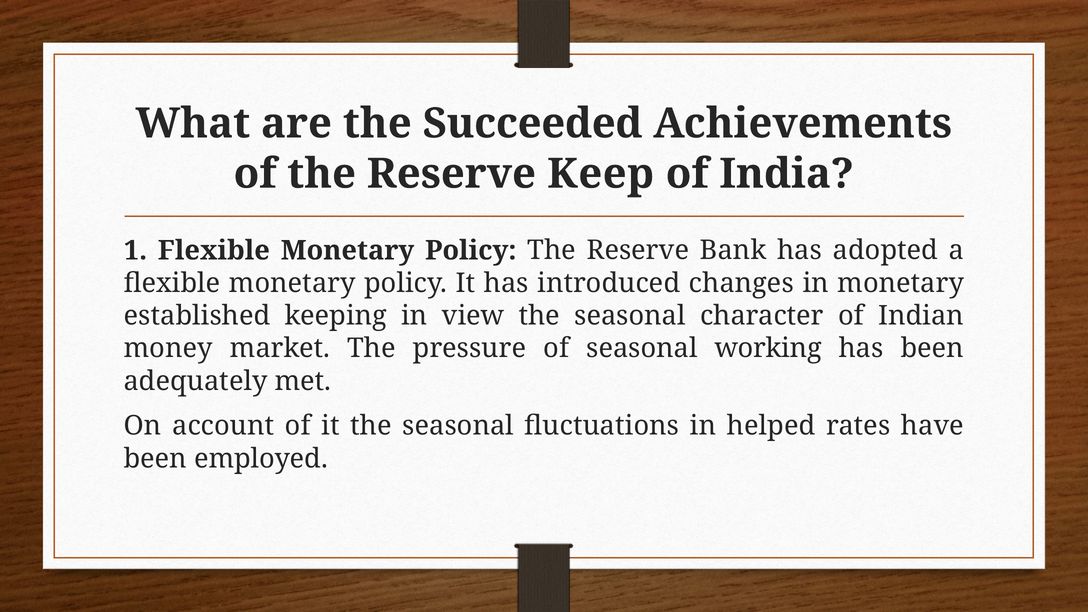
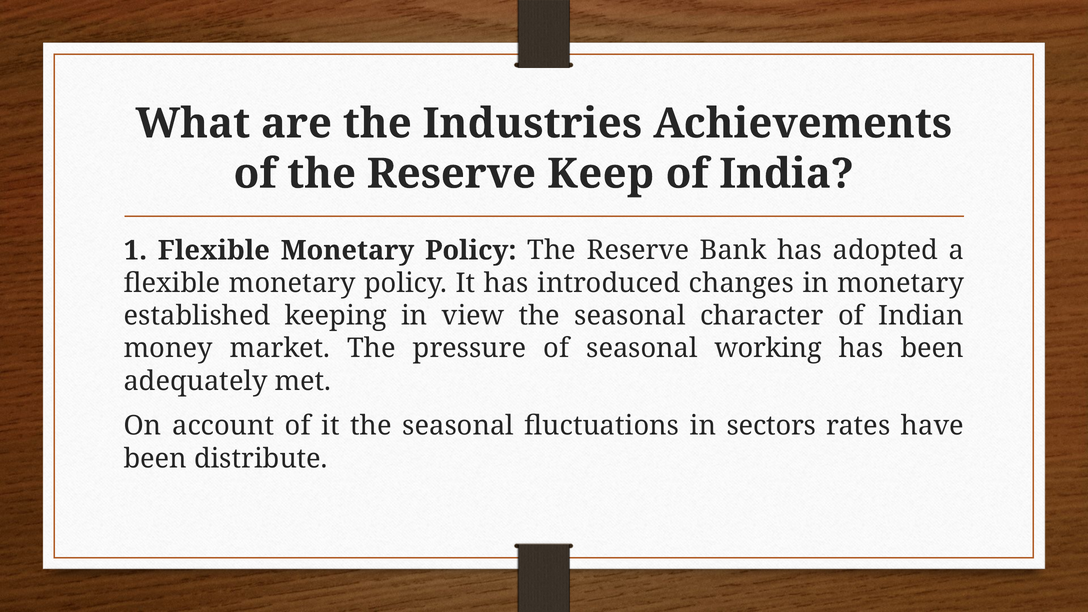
Succeeded: Succeeded -> Industries (532, 124)
helped: helped -> sectors (771, 426)
employed: employed -> distribute (261, 459)
